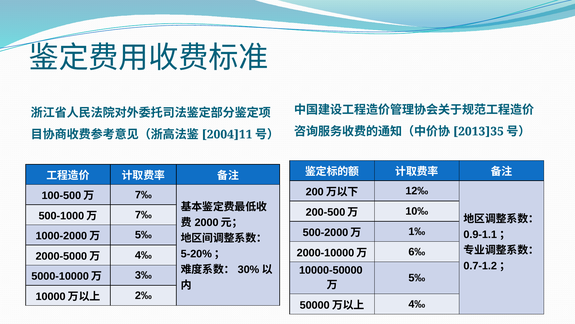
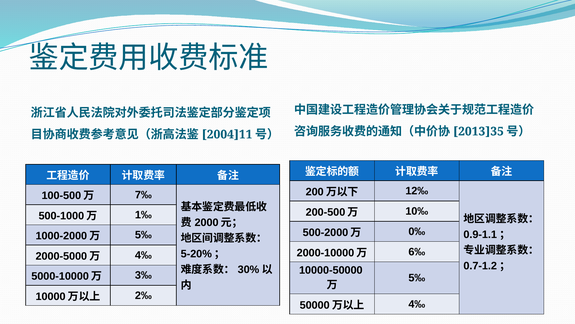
7‰: 7‰ -> 1‰ (143, 215)
1‰: 1‰ -> 0‰ (417, 231)
